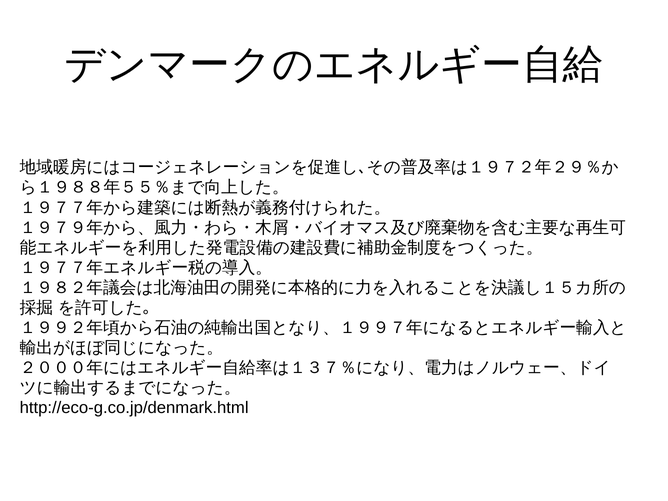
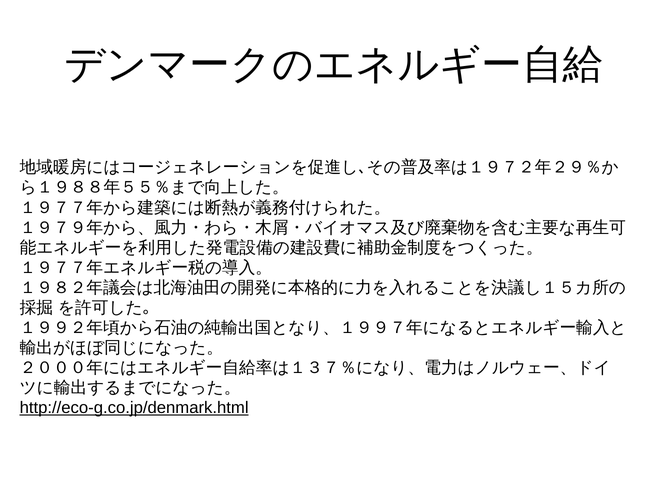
http://eco-g.co.jp/denmark.html underline: none -> present (134, 408)
